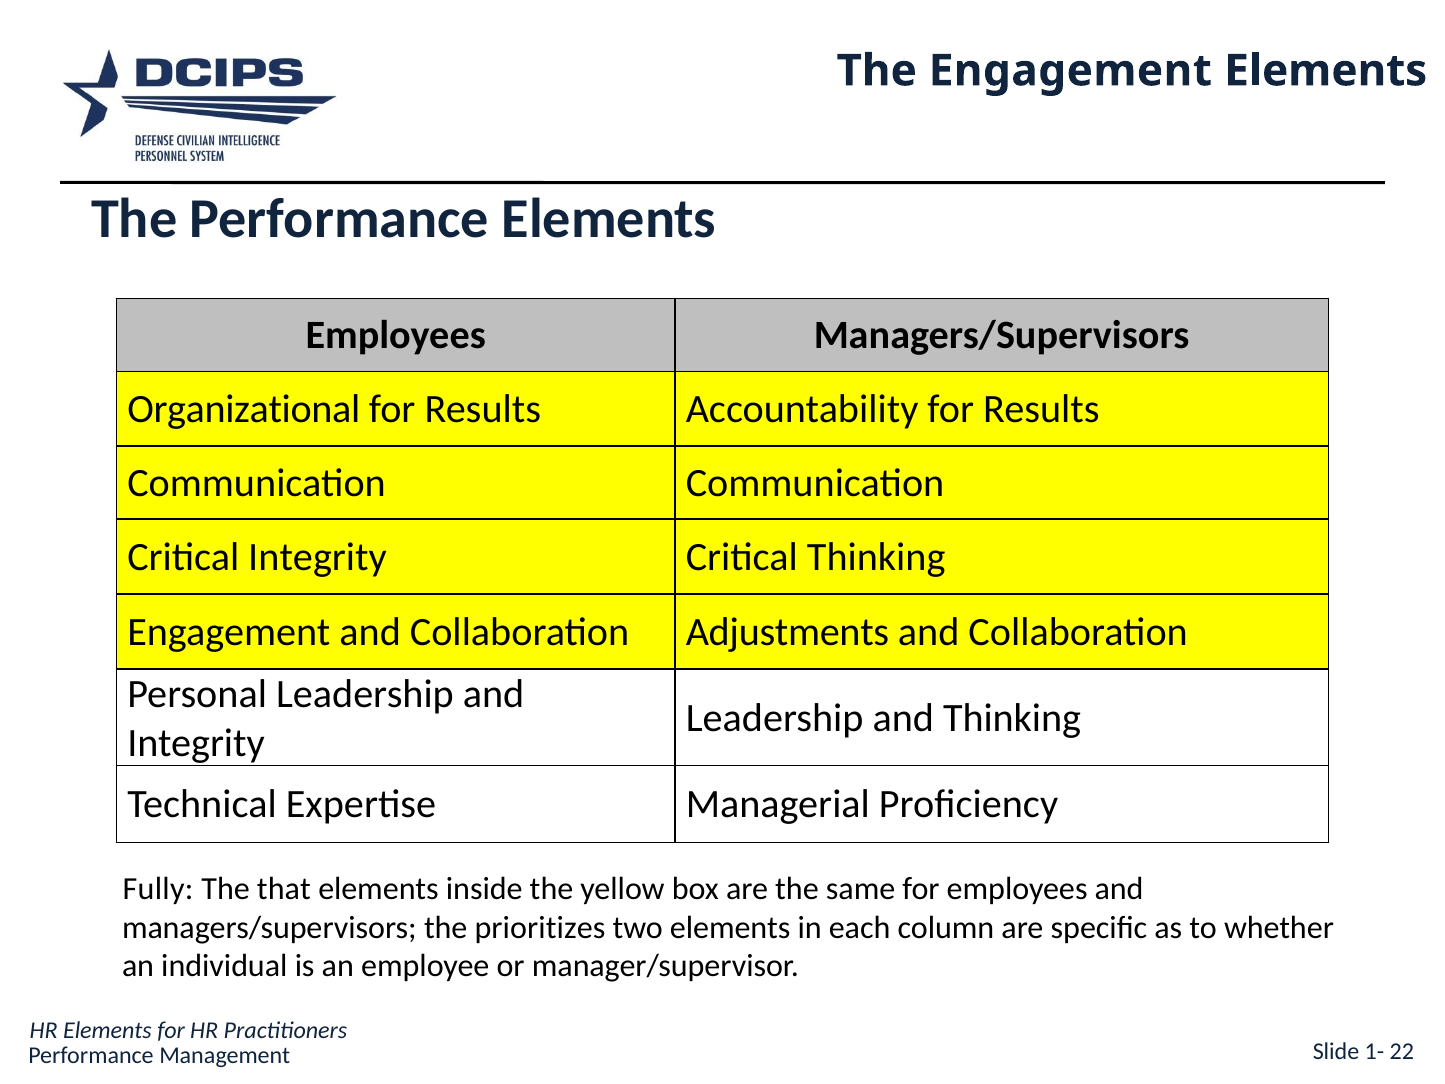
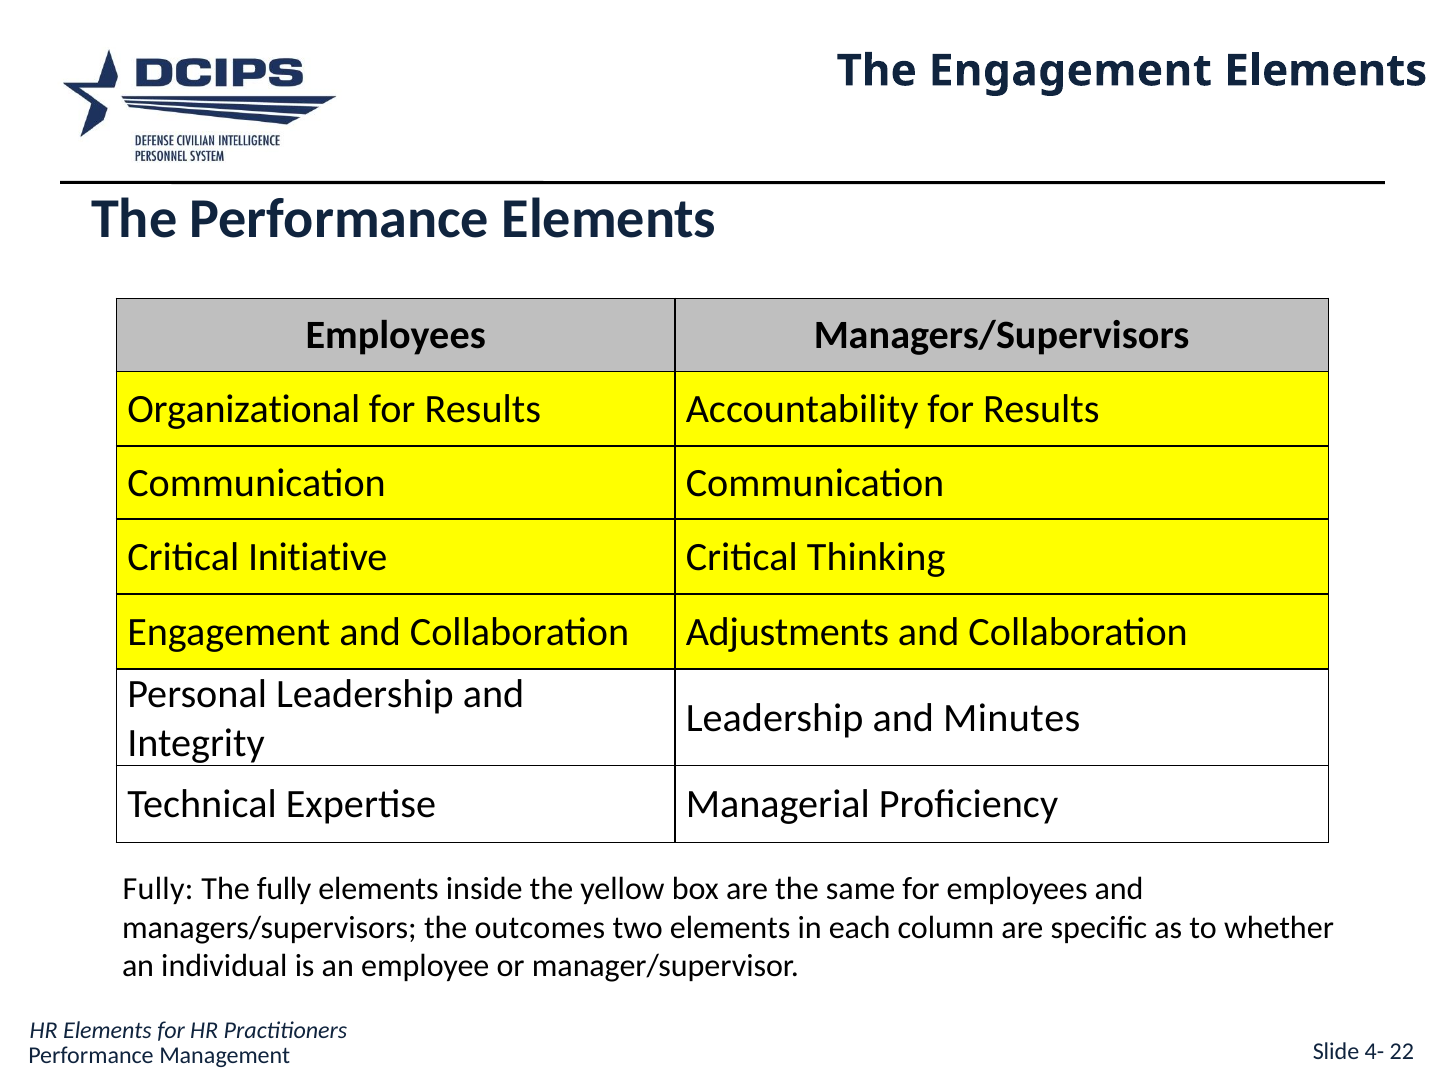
Critical Integrity: Integrity -> Initiative (318, 557)
and Thinking: Thinking -> Minutes (1012, 718)
The that: that -> fully (284, 889)
prioritizes: prioritizes -> outcomes (540, 928)
1-: 1- -> 4- (1374, 1052)
